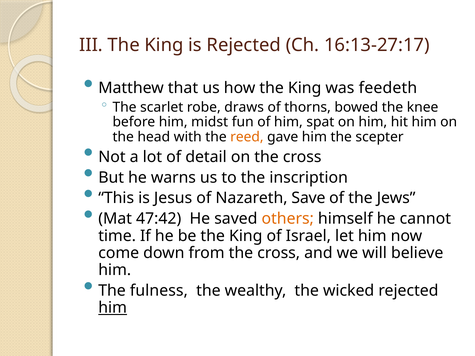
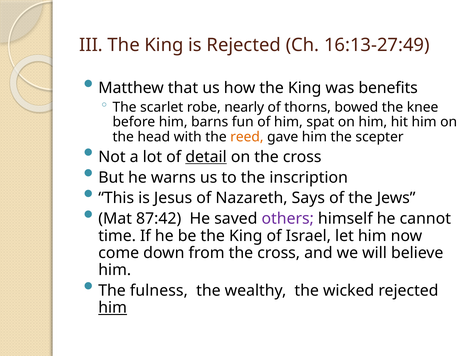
16:13-27:17: 16:13-27:17 -> 16:13-27:49 (377, 45)
feedeth: feedeth -> benefits (388, 88)
draws: draws -> nearly (244, 107)
midst: midst -> barns (210, 122)
detail underline: none -> present (206, 157)
Save: Save -> Says (308, 198)
47:42: 47:42 -> 87:42 (159, 219)
others colour: orange -> purple (288, 219)
